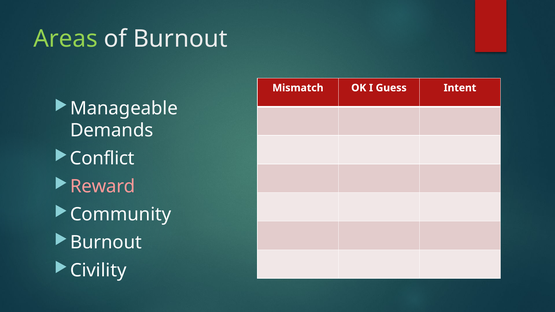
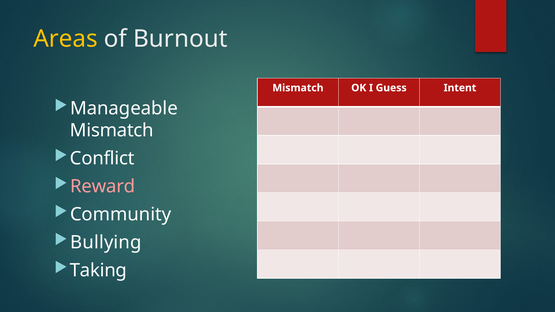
Areas colour: light green -> yellow (66, 39)
Demands: Demands -> Mismatch (112, 131)
Burnout: Burnout -> Bullying (106, 243)
Civility: Civility -> Taking (98, 271)
